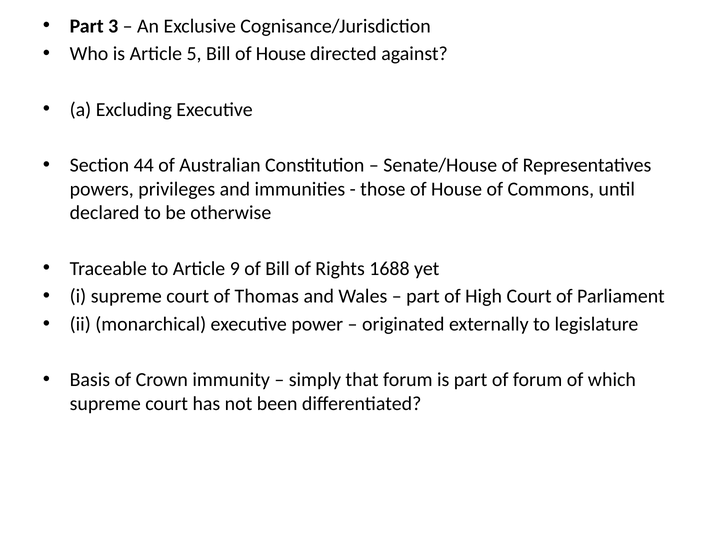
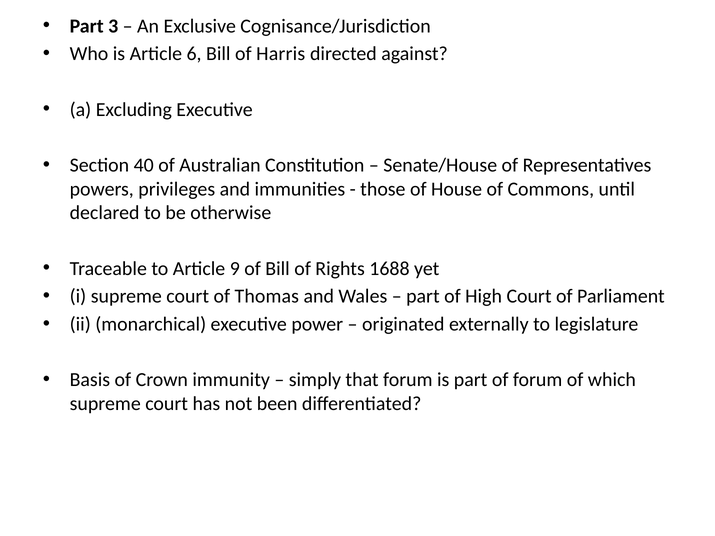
5: 5 -> 6 (194, 54)
Bill of House: House -> Harris (281, 54)
44: 44 -> 40 (144, 165)
